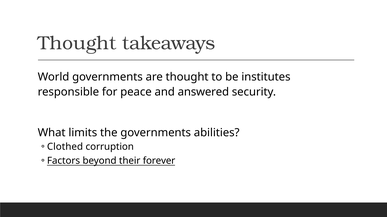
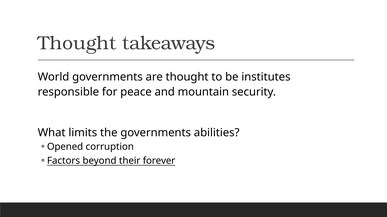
answered: answered -> mountain (203, 92)
Clothed: Clothed -> Opened (65, 147)
